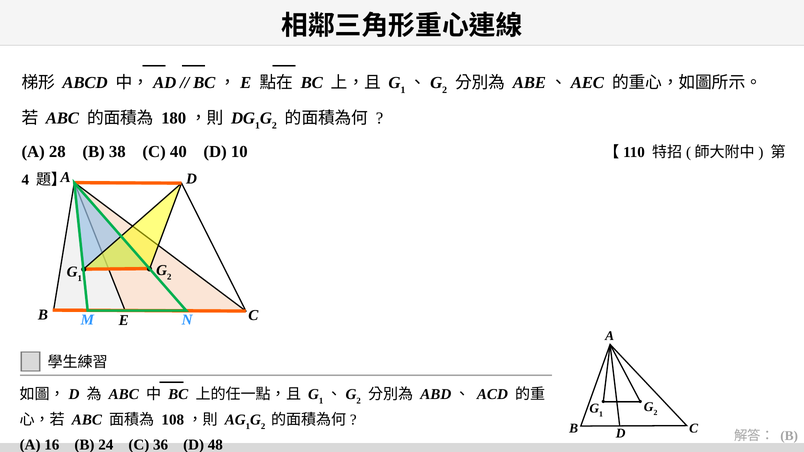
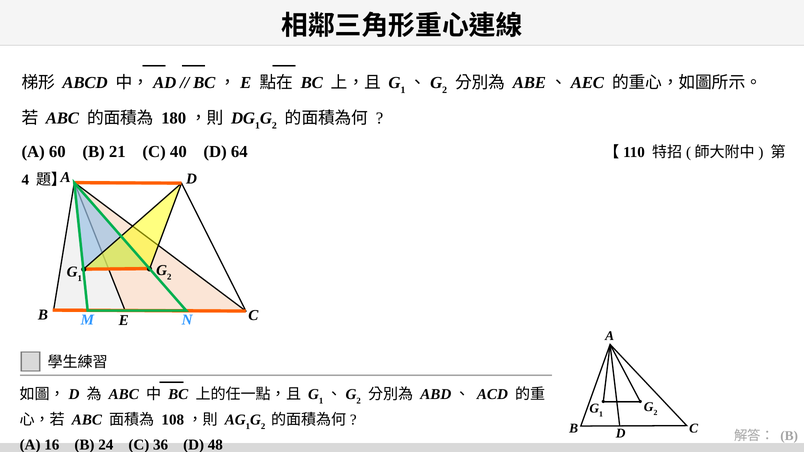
28: 28 -> 60 (57, 152)
38: 38 -> 21 (117, 152)
10: 10 -> 64 (239, 152)
